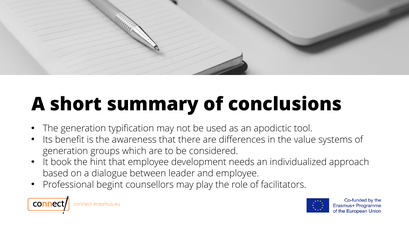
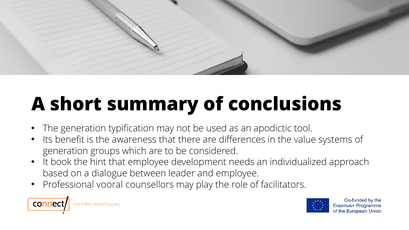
begint: begint -> vooral (110, 185)
